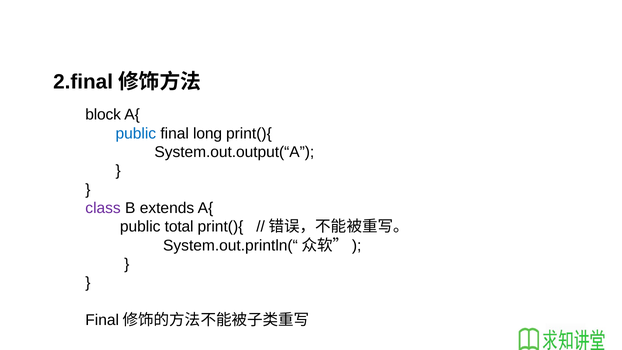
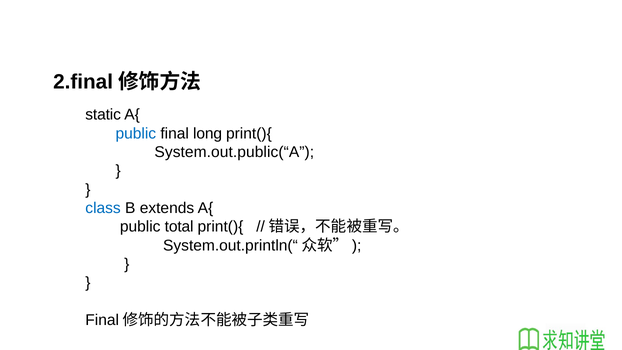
block: block -> static (103, 115)
System.out.output(“A: System.out.output(“A -> System.out.public(“A (234, 152)
class colour: purple -> blue (103, 208)
